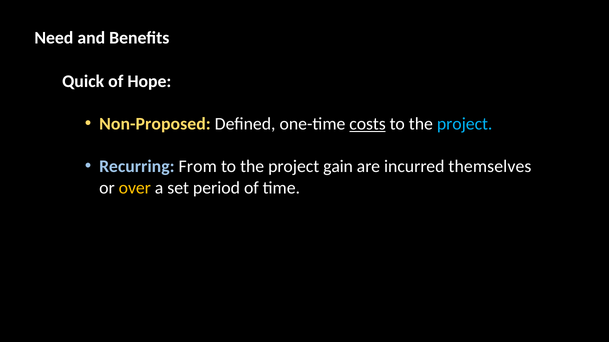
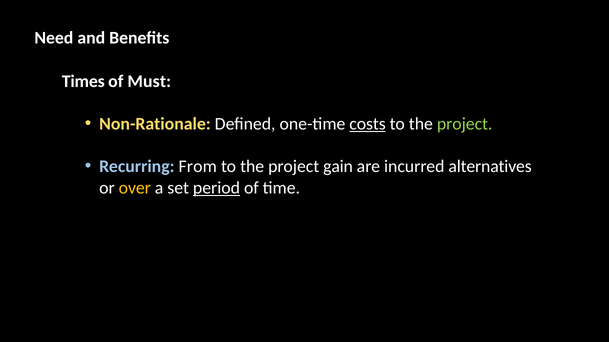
Quick: Quick -> Times (83, 81)
Hope: Hope -> Must (149, 81)
Non-Proposed: Non-Proposed -> Non-Rationale (155, 124)
project colour: light blue -> light green (465, 124)
themselves: themselves -> alternatives (490, 167)
period underline: none -> present (216, 188)
